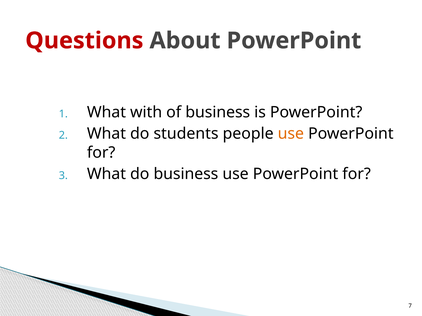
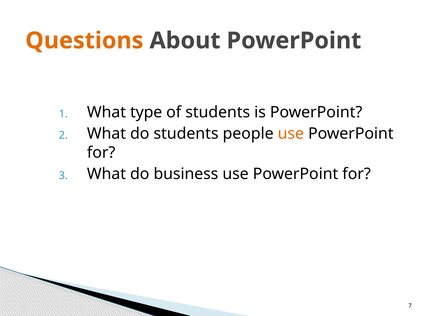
Questions colour: red -> orange (84, 41)
with: with -> type (146, 112)
of business: business -> students (218, 112)
